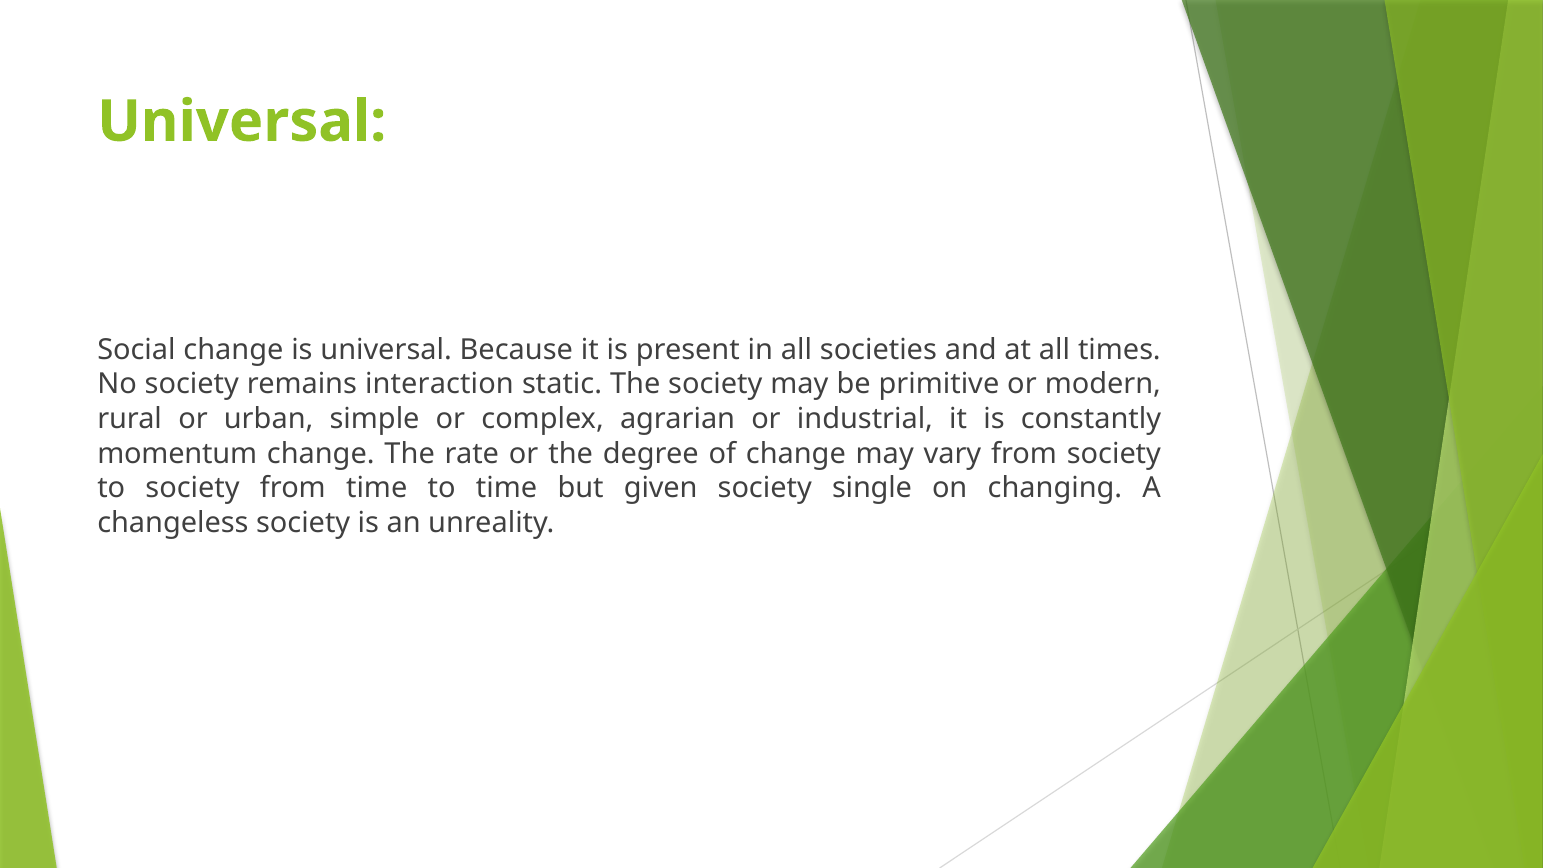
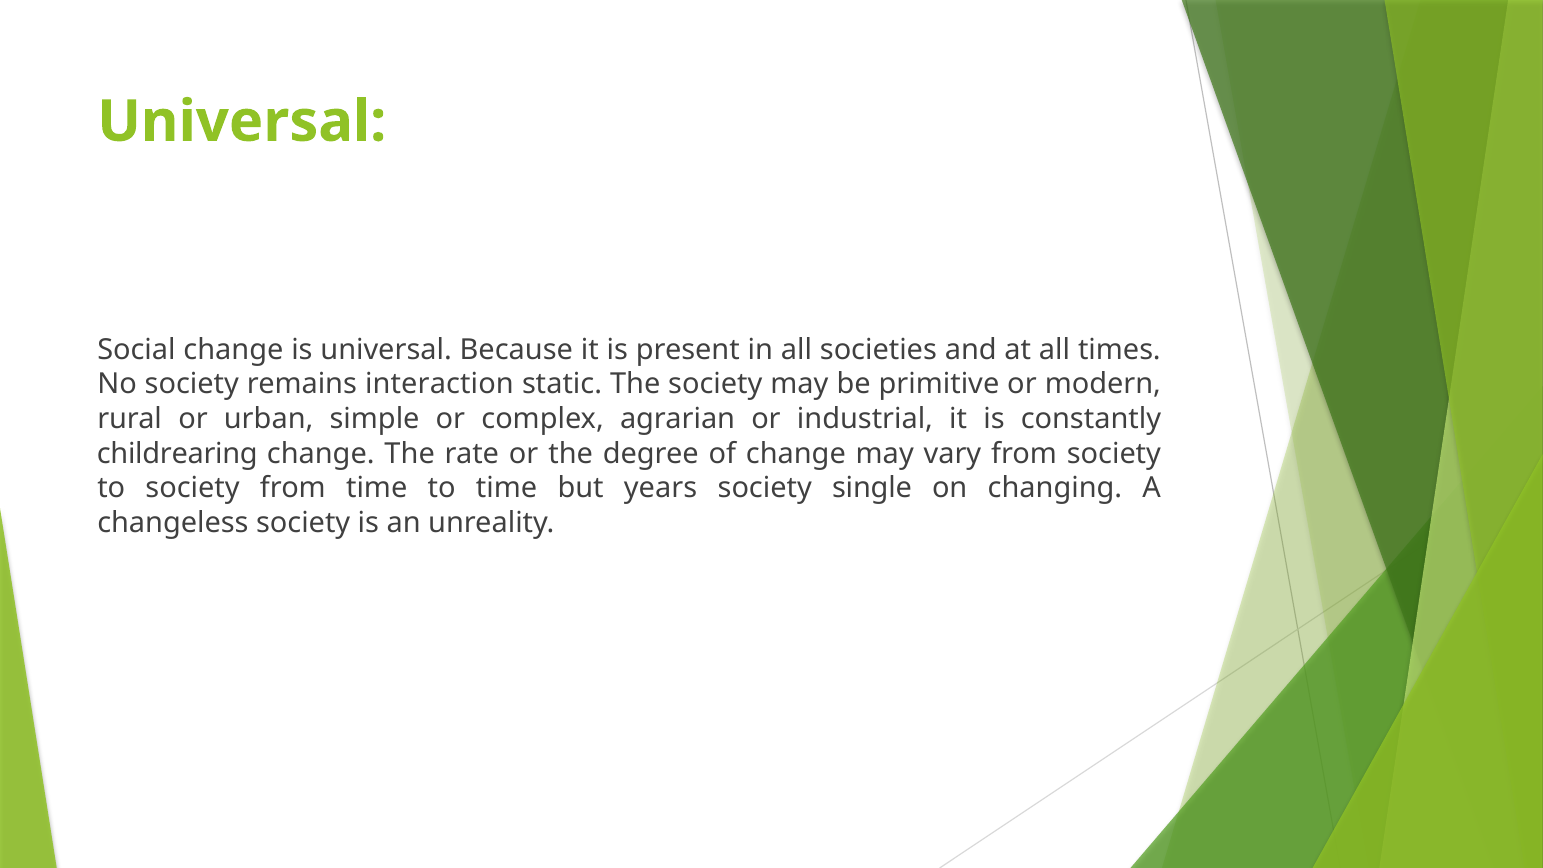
momentum: momentum -> childrearing (177, 454)
given: given -> years (661, 488)
